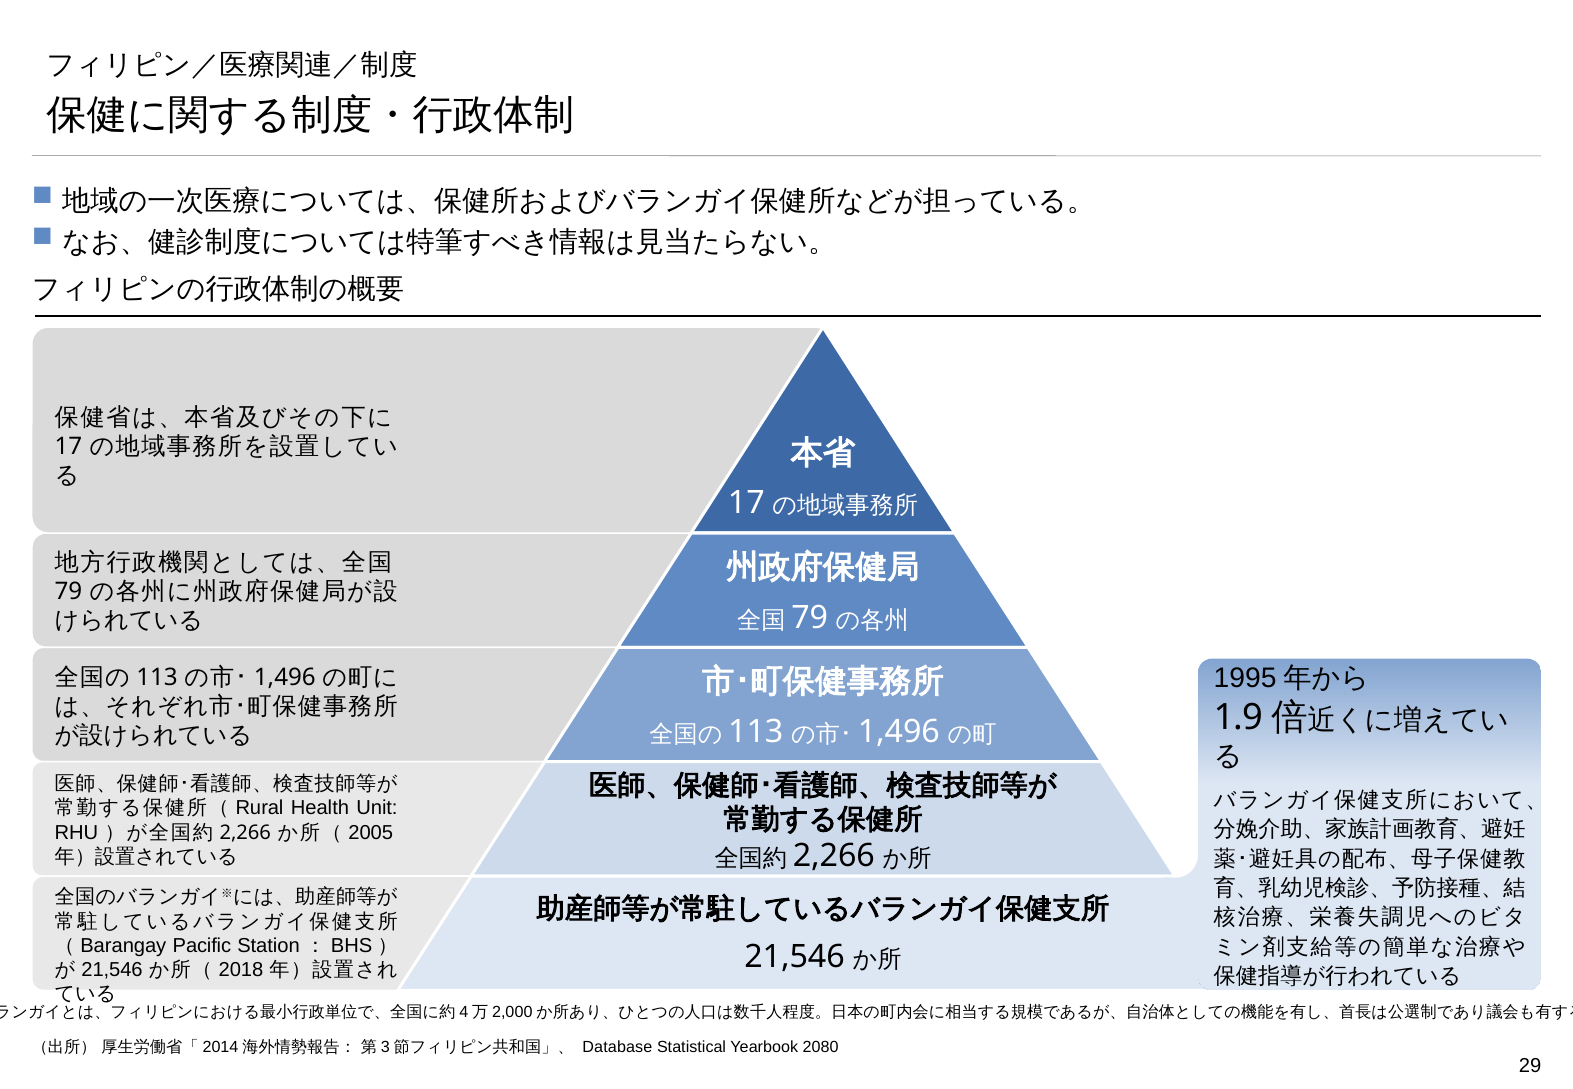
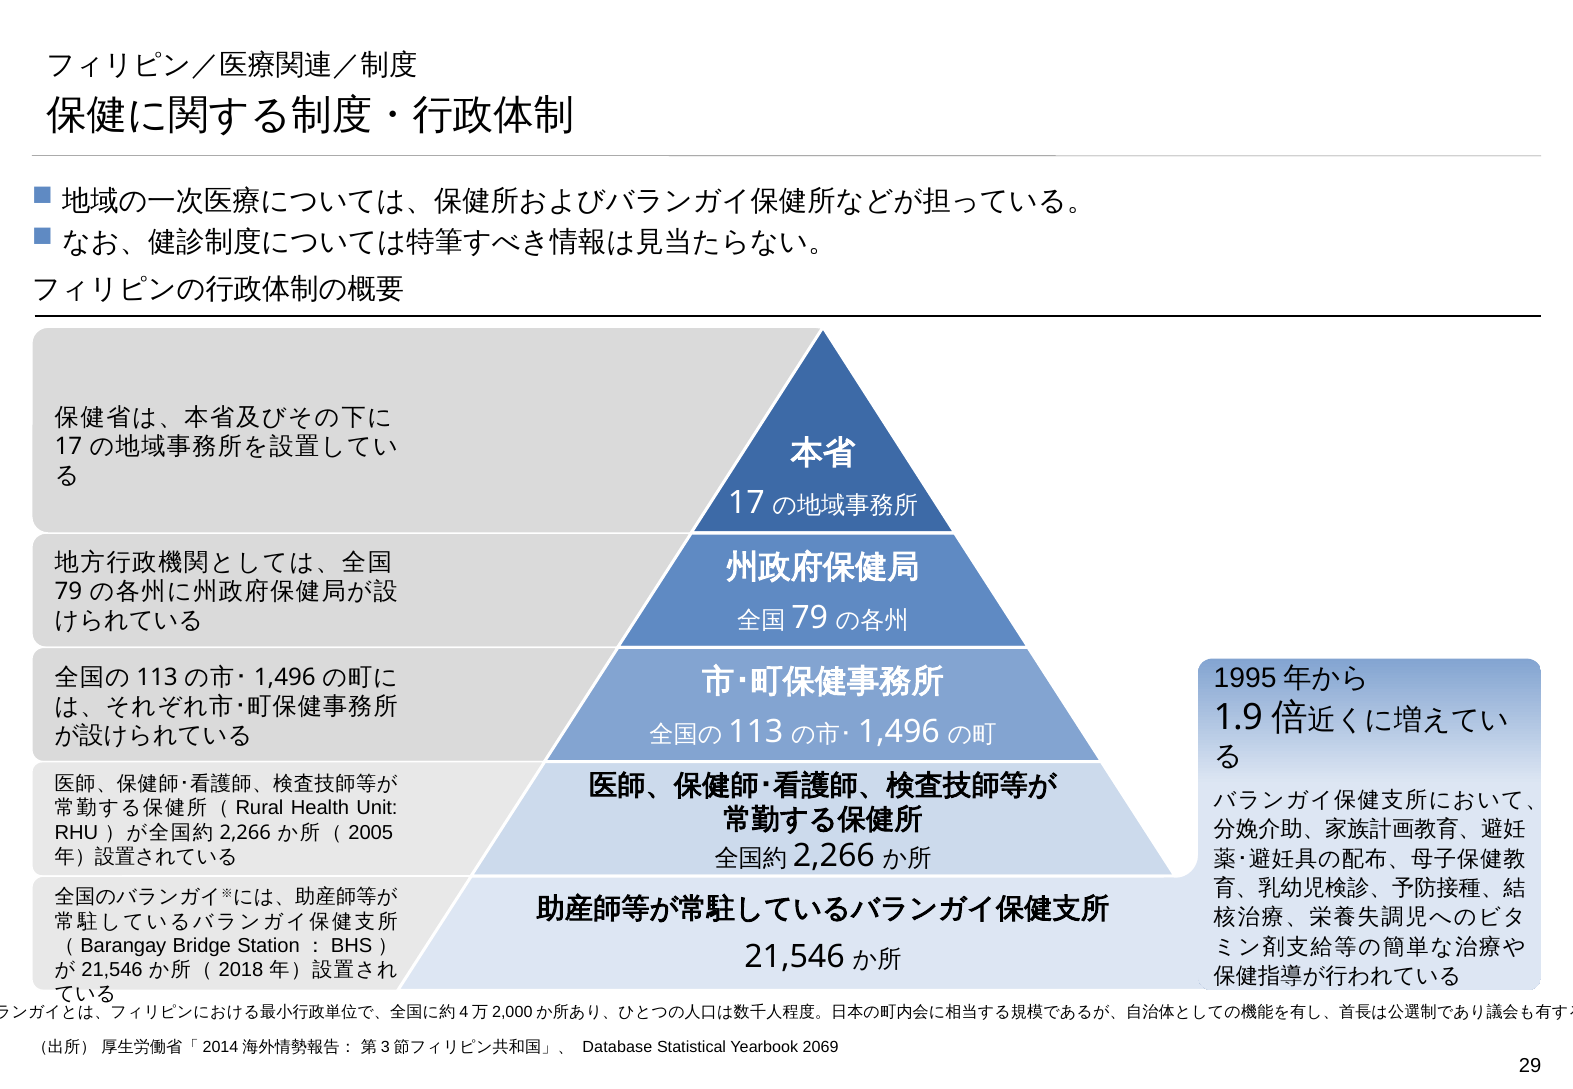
Pacific: Pacific -> Bridge (202, 946)
2080: 2080 -> 2069 (821, 1047)
